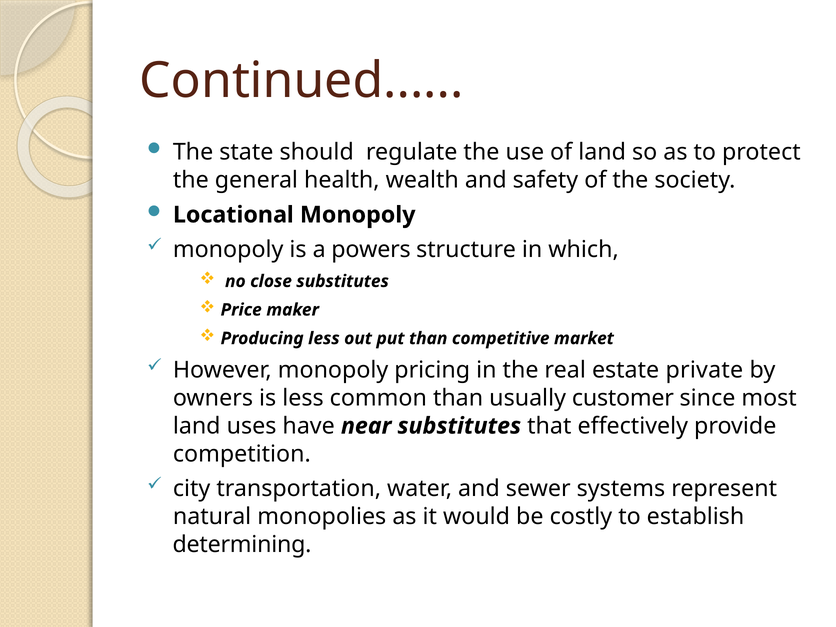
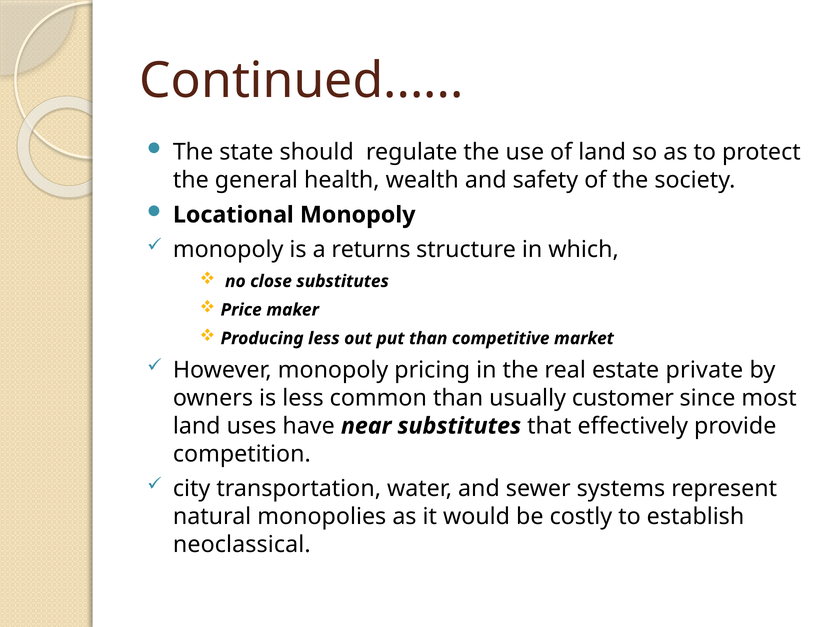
powers: powers -> returns (371, 250)
determining: determining -> neoclassical (242, 544)
